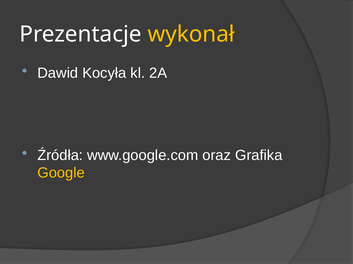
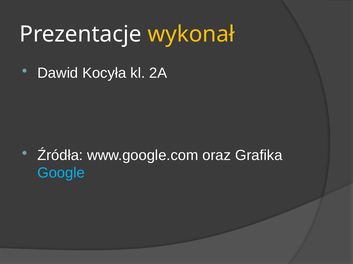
Google colour: yellow -> light blue (61, 173)
